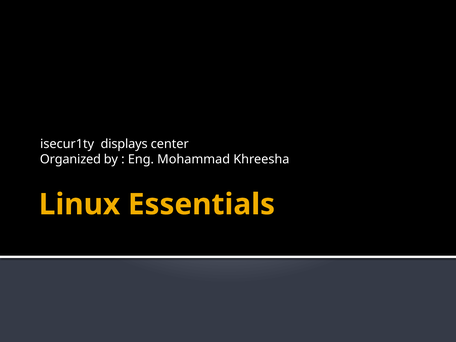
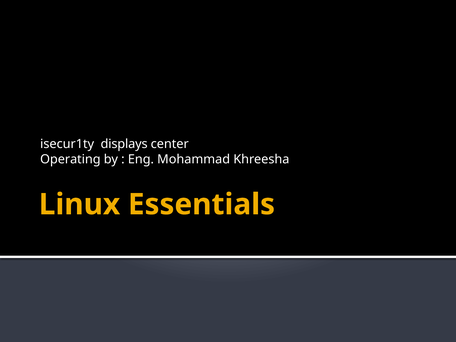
Organized: Organized -> Operating (70, 159)
